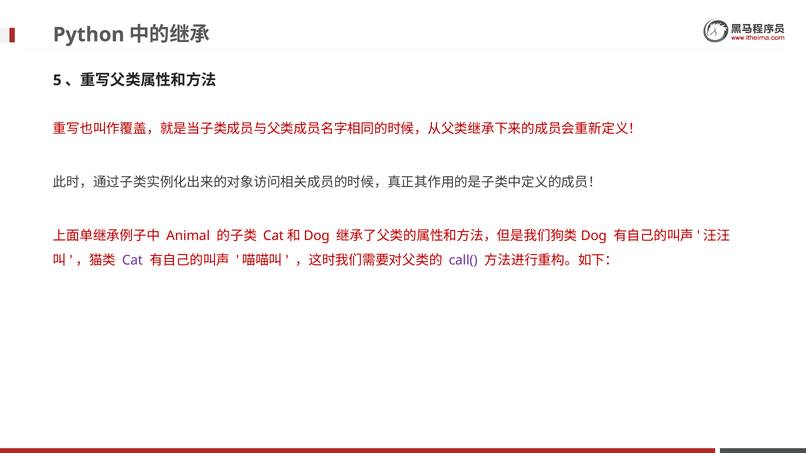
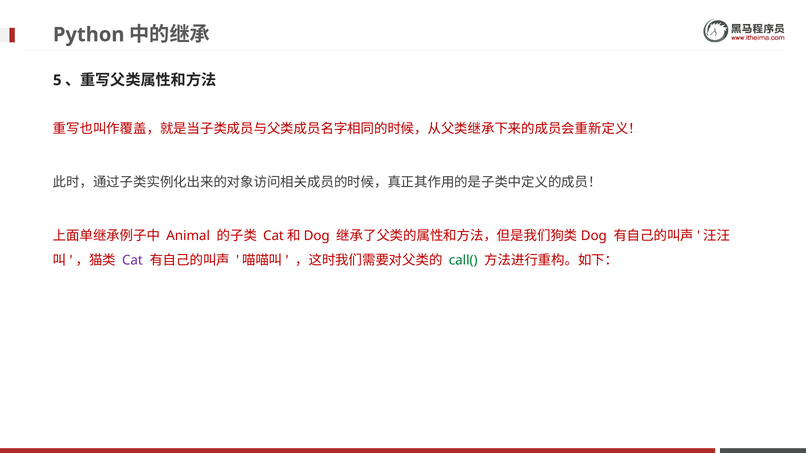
call( colour: purple -> green (463, 260)
